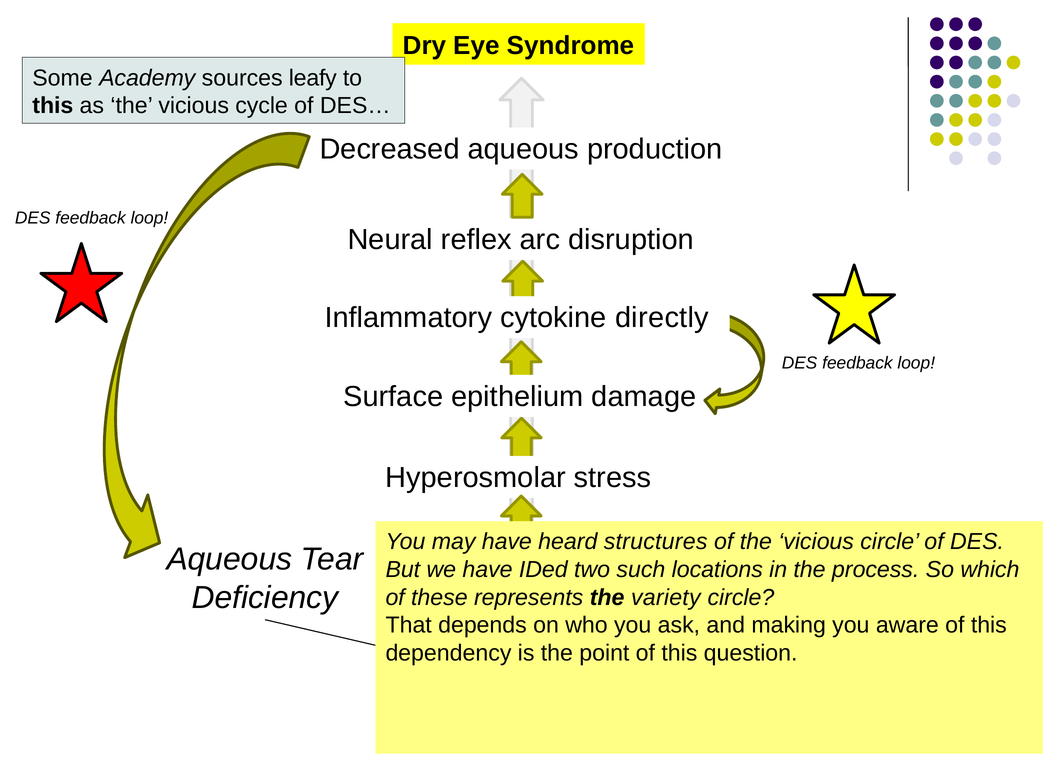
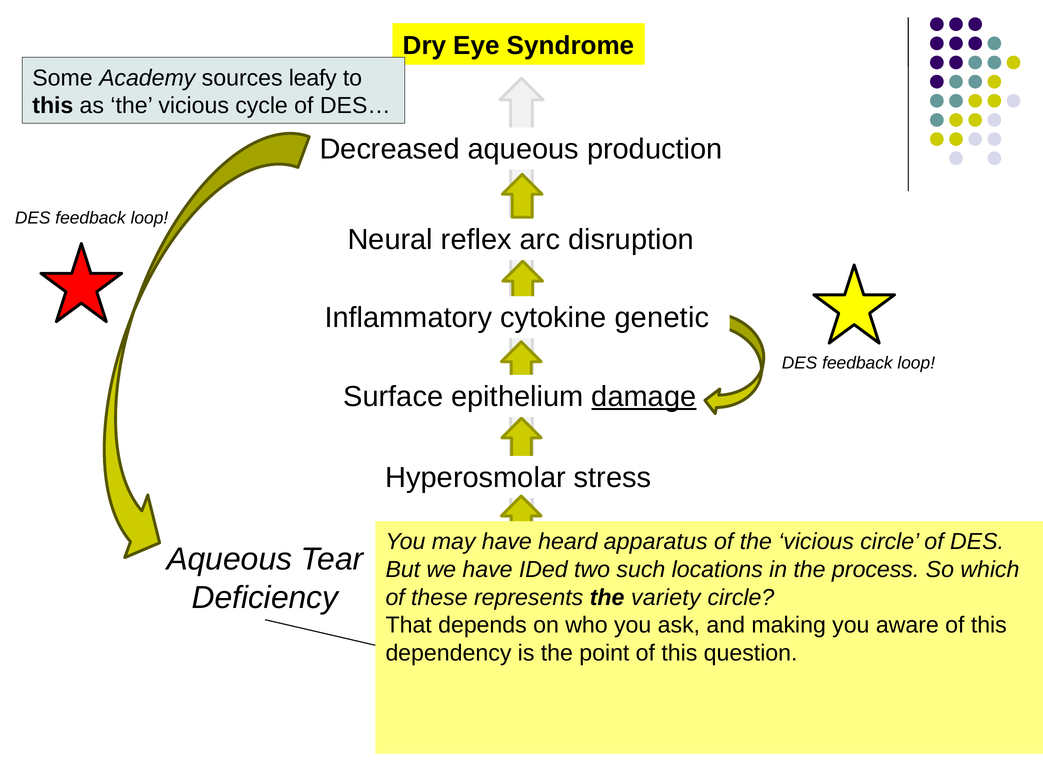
directly: directly -> genetic (662, 318)
damage underline: none -> present (644, 397)
structures: structures -> apparatus (656, 542)
